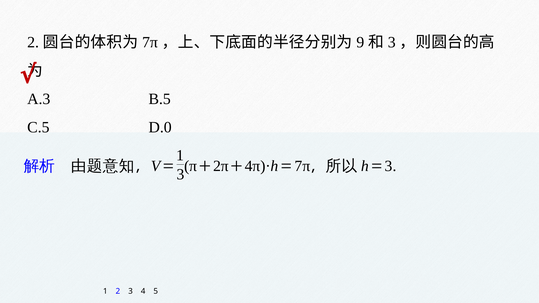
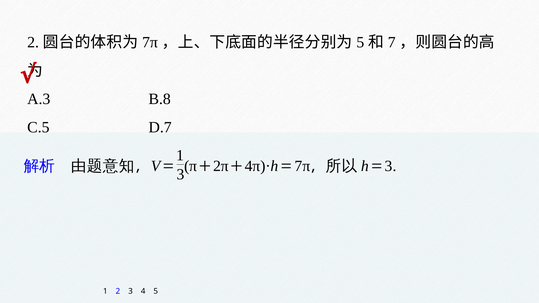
9: 9 -> 5 (360, 42)
3: 3 -> 7 (392, 42)
B.5: B.5 -> B.8 (160, 99)
D.0: D.0 -> D.7 (160, 127)
